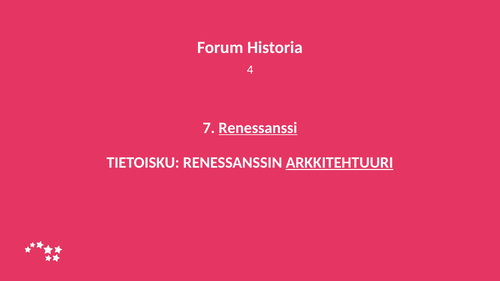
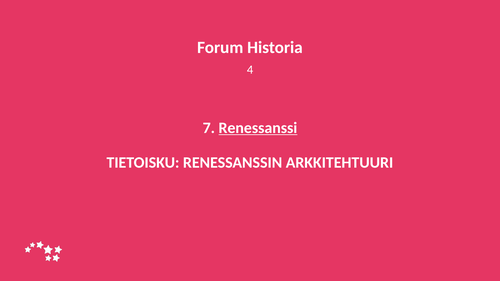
ARKKITEHTUURI underline: present -> none (340, 163)
